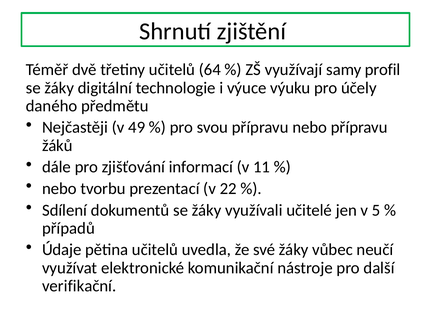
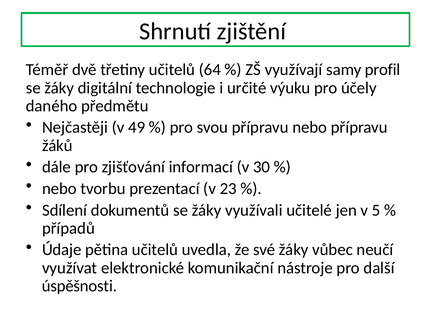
výuce: výuce -> určité (247, 88)
11: 11 -> 30 (262, 167)
22: 22 -> 23 (228, 189)
verifikační: verifikační -> úspěšnosti (79, 286)
